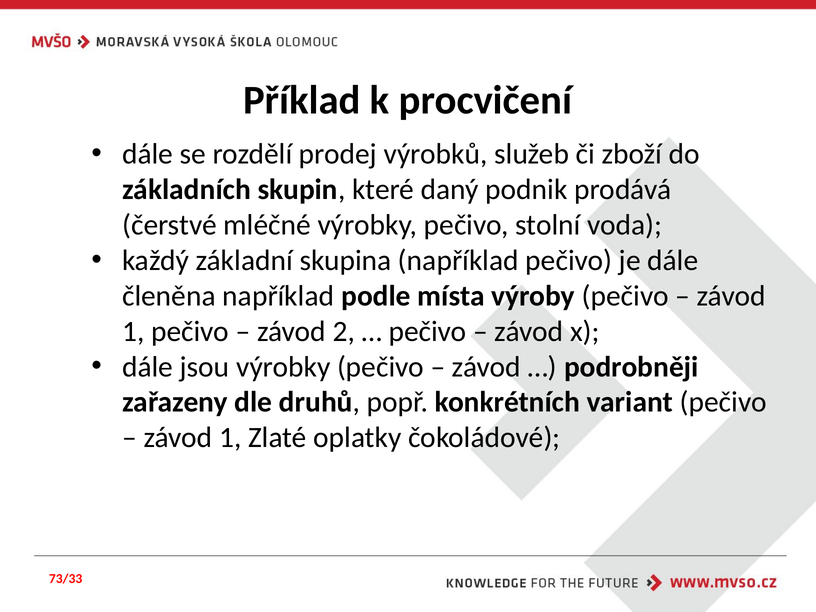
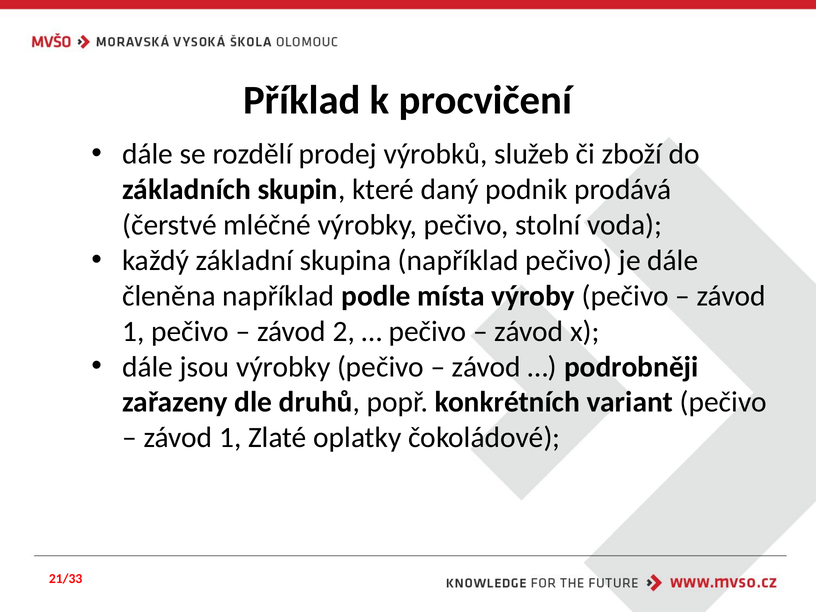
73/33: 73/33 -> 21/33 (66, 579)
